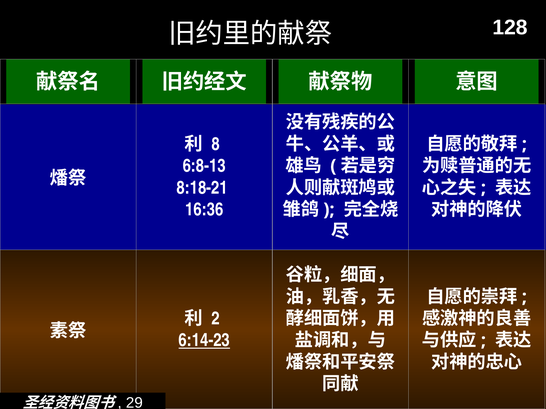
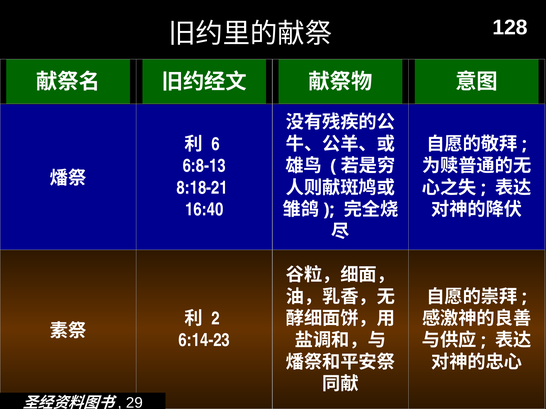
8: 8 -> 6 (216, 144)
16:36: 16:36 -> 16:40 (204, 210)
6:14-23 underline: present -> none (204, 341)
